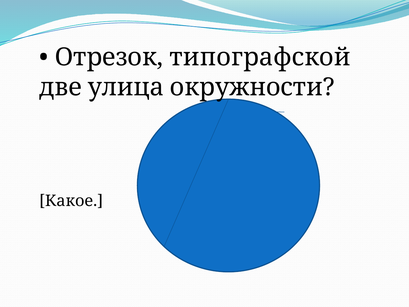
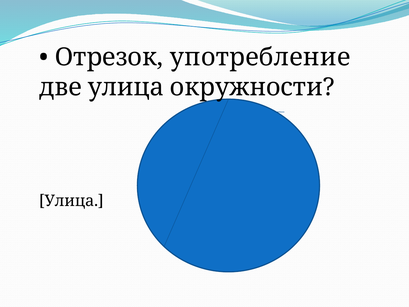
типографской: типографской -> употребление (260, 57)
Какое: Какое -> Улица (71, 201)
